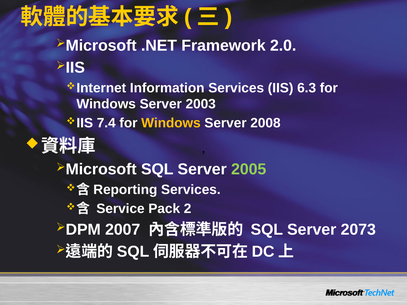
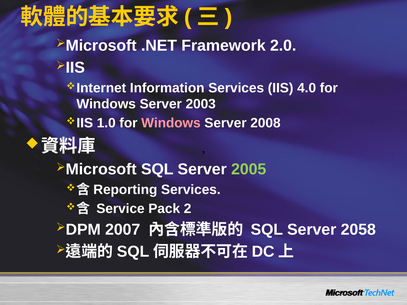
6.3: 6.3 -> 4.0 (307, 88)
7.4: 7.4 -> 1.0 (106, 123)
Windows colour: yellow -> pink (171, 123)
2073: 2073 -> 2058 (358, 230)
